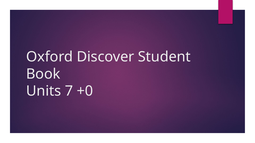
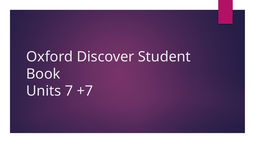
+0: +0 -> +7 (85, 91)
